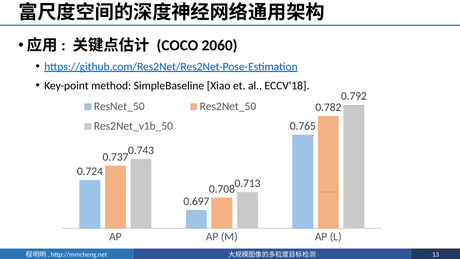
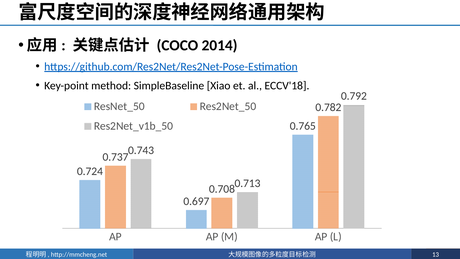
2060: 2060 -> 2014 (220, 45)
